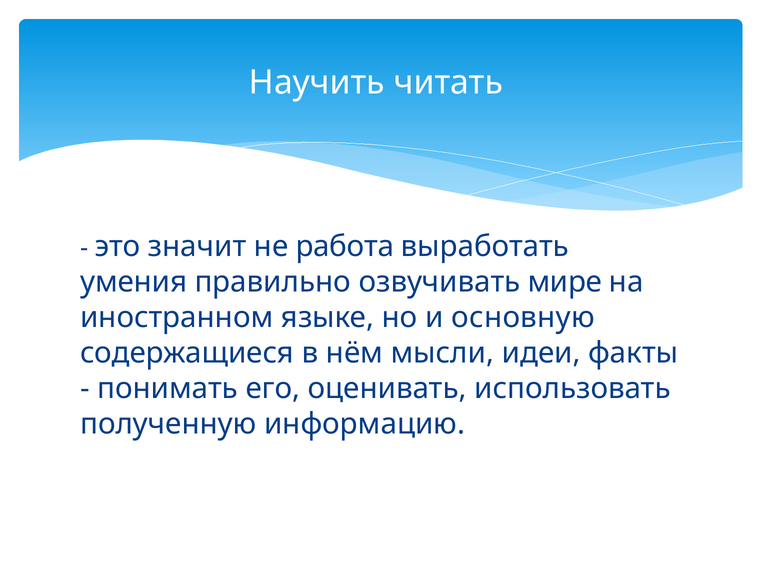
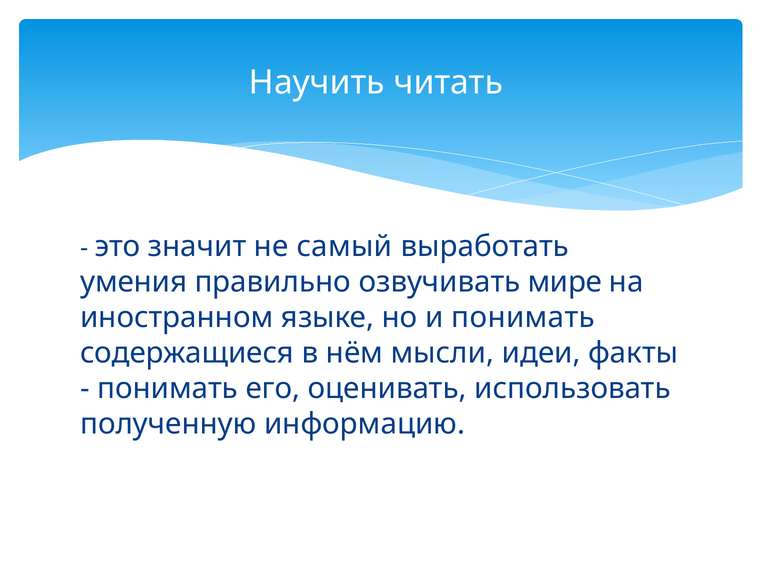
работа: работа -> самый (344, 246)
и основную: основную -> понимать (523, 317)
